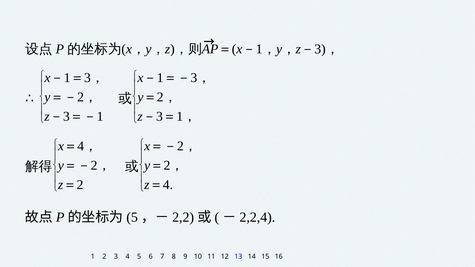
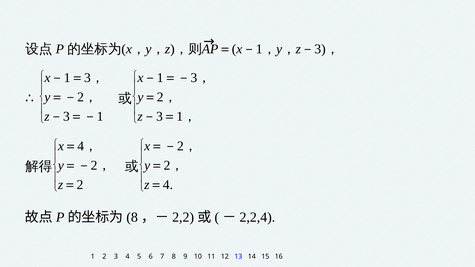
5: 5 -> 8 (132, 218)
